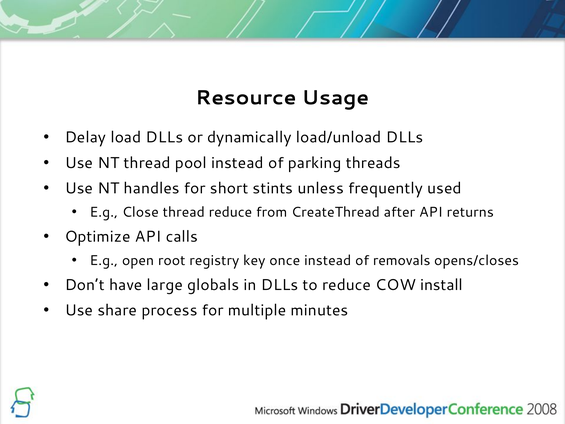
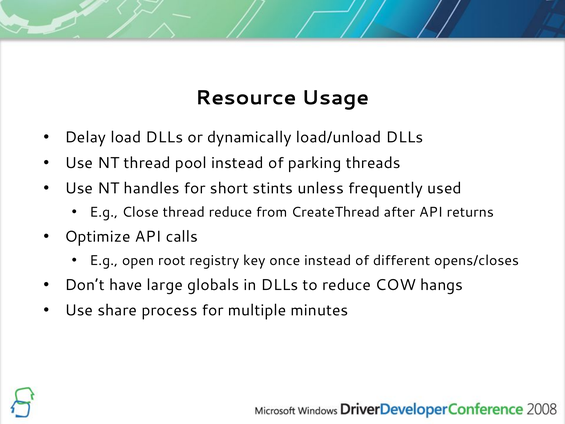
removals: removals -> different (402, 260)
install: install -> hangs (442, 285)
